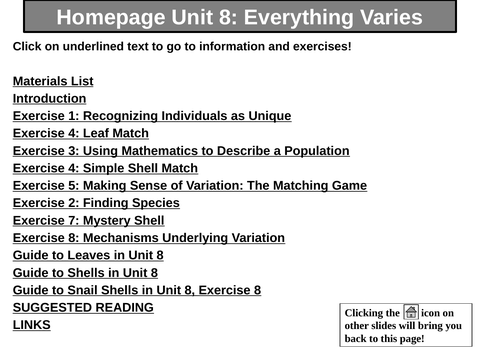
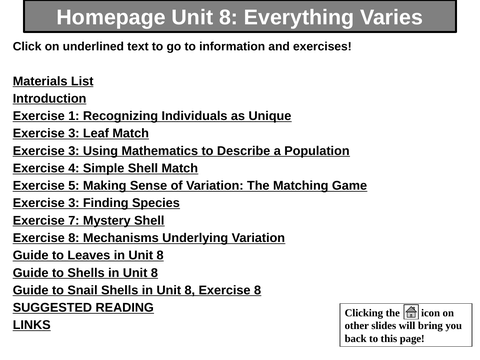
4: 4 -> 3 (74, 133)
2: 2 -> 3 (74, 203)
